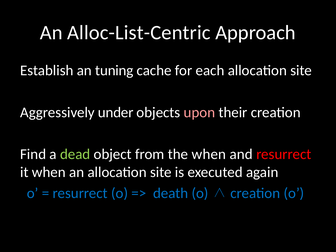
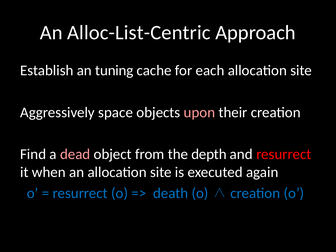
under: under -> space (116, 112)
dead colour: light green -> pink (75, 154)
the when: when -> depth (209, 154)
